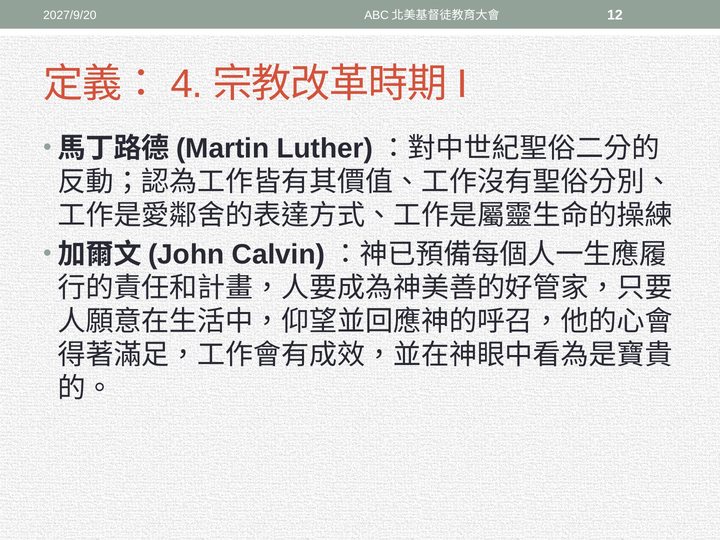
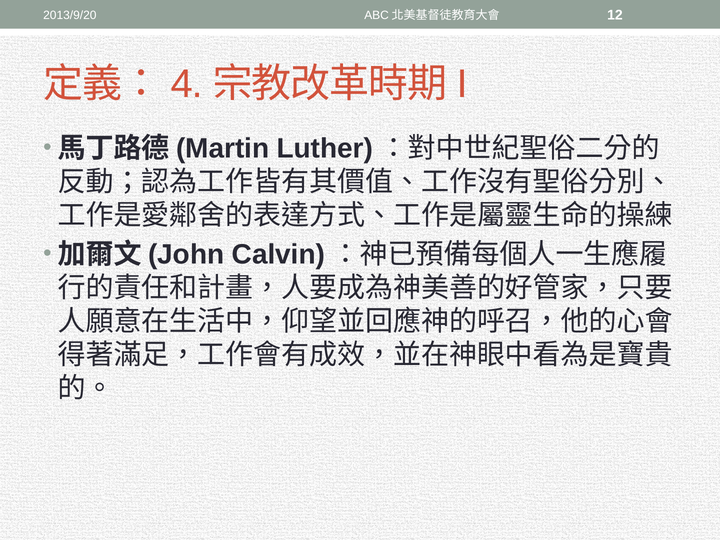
2027/9/20: 2027/9/20 -> 2013/9/20 (70, 15)
